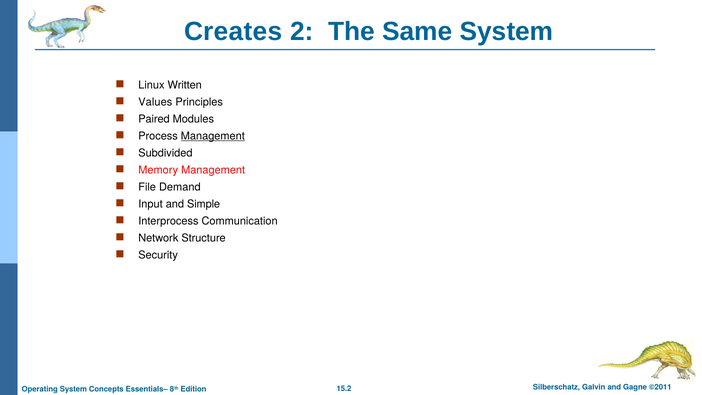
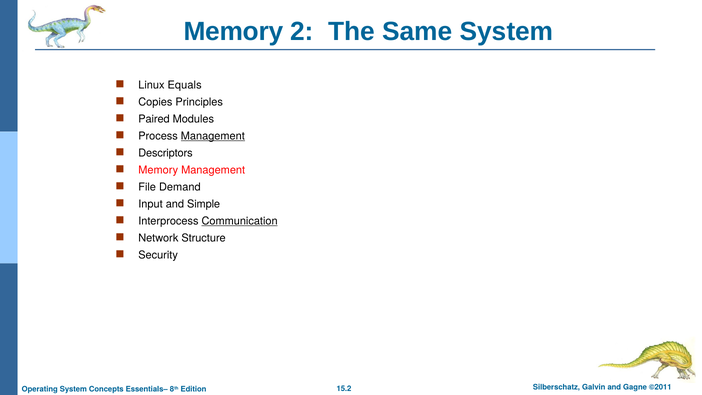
Creates: Creates -> Memory (233, 31)
Written: Written -> Equals (185, 85)
Values: Values -> Copies (155, 102)
Subdivided: Subdivided -> Descriptors (165, 153)
Communication underline: none -> present (240, 221)
